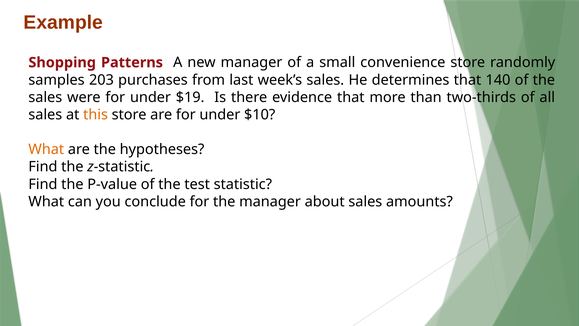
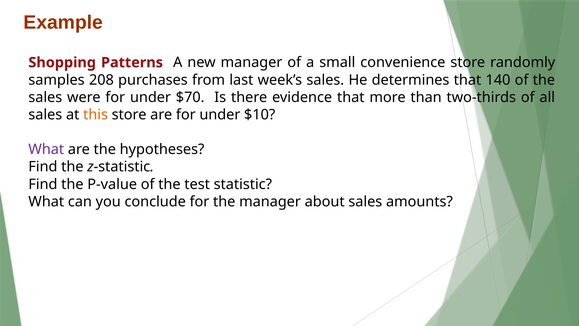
203: 203 -> 208 (101, 80)
$19: $19 -> $70 (190, 97)
What colour: orange -> purple (46, 149)
